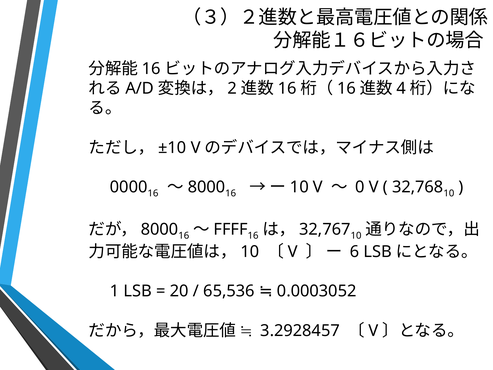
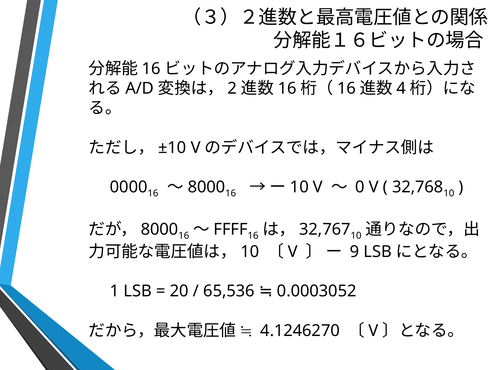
6: 6 -> 9 (355, 252)
3.2928457: 3.2928457 -> 4.1246270 (300, 330)
